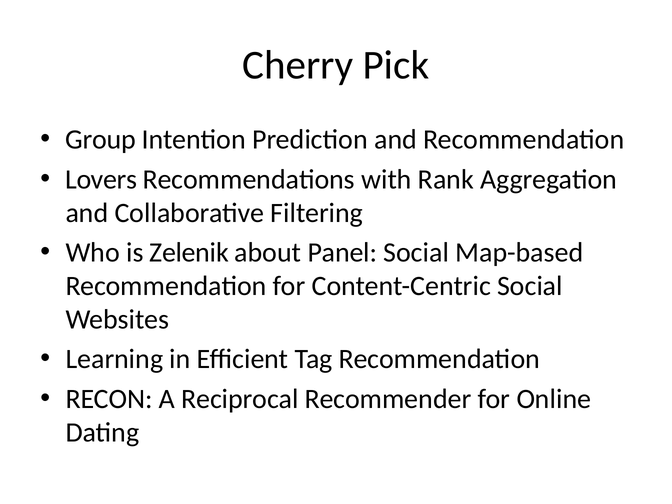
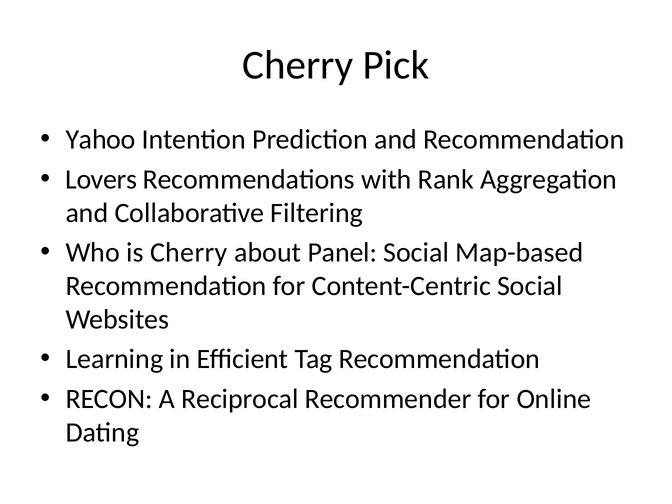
Group: Group -> Yahoo (101, 140)
is Zelenik: Zelenik -> Cherry (189, 252)
